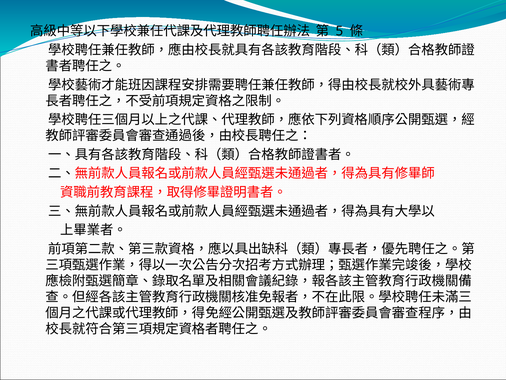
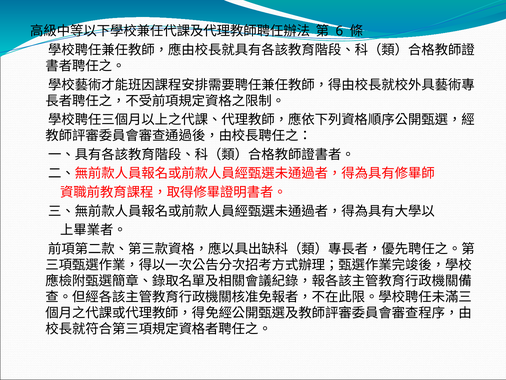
5: 5 -> 6 (339, 31)
